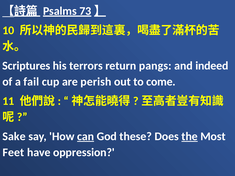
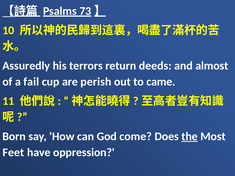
Scriptures: Scriptures -> Assuredly (26, 66)
pangs: pangs -> deeds (155, 66)
indeed: indeed -> almost (212, 66)
come: come -> came (161, 82)
Sake: Sake -> Born (14, 137)
can underline: present -> none (86, 137)
these: these -> come (136, 137)
